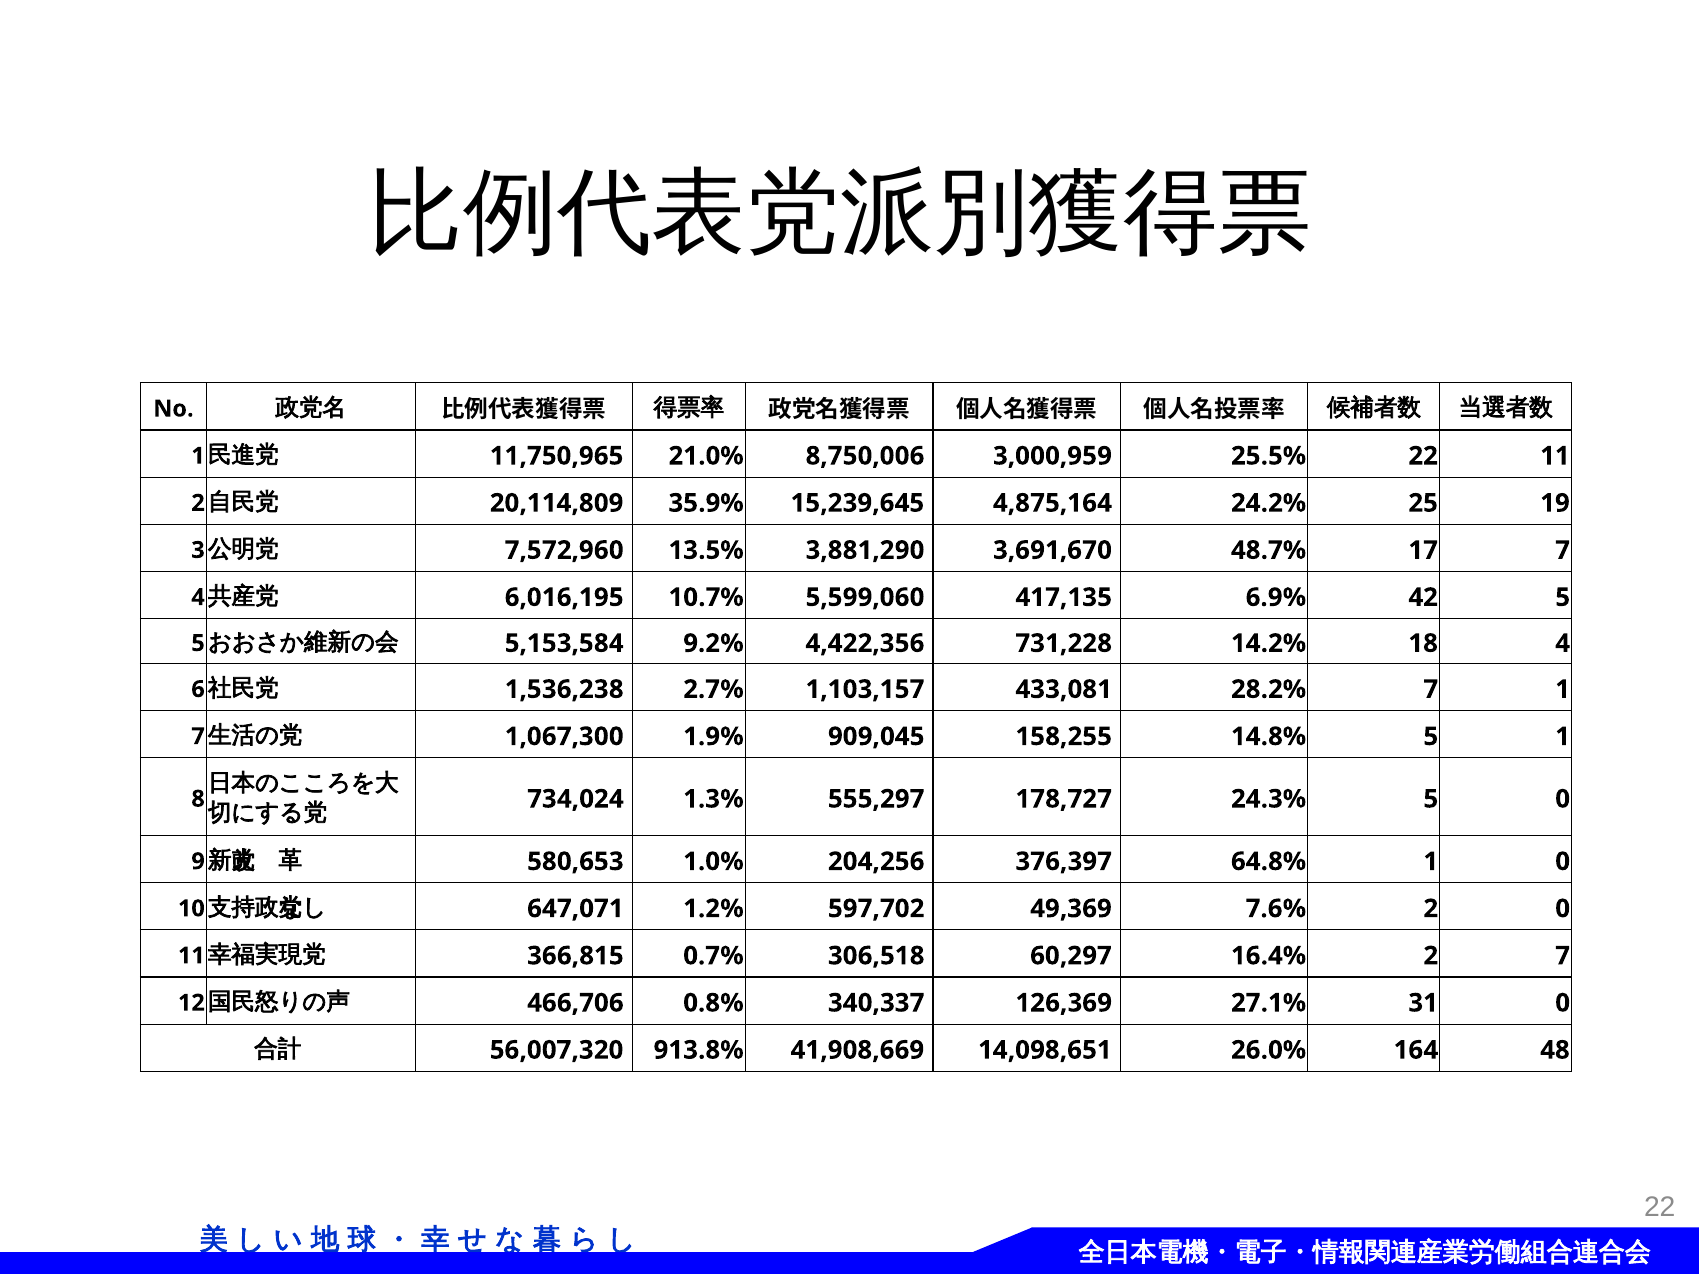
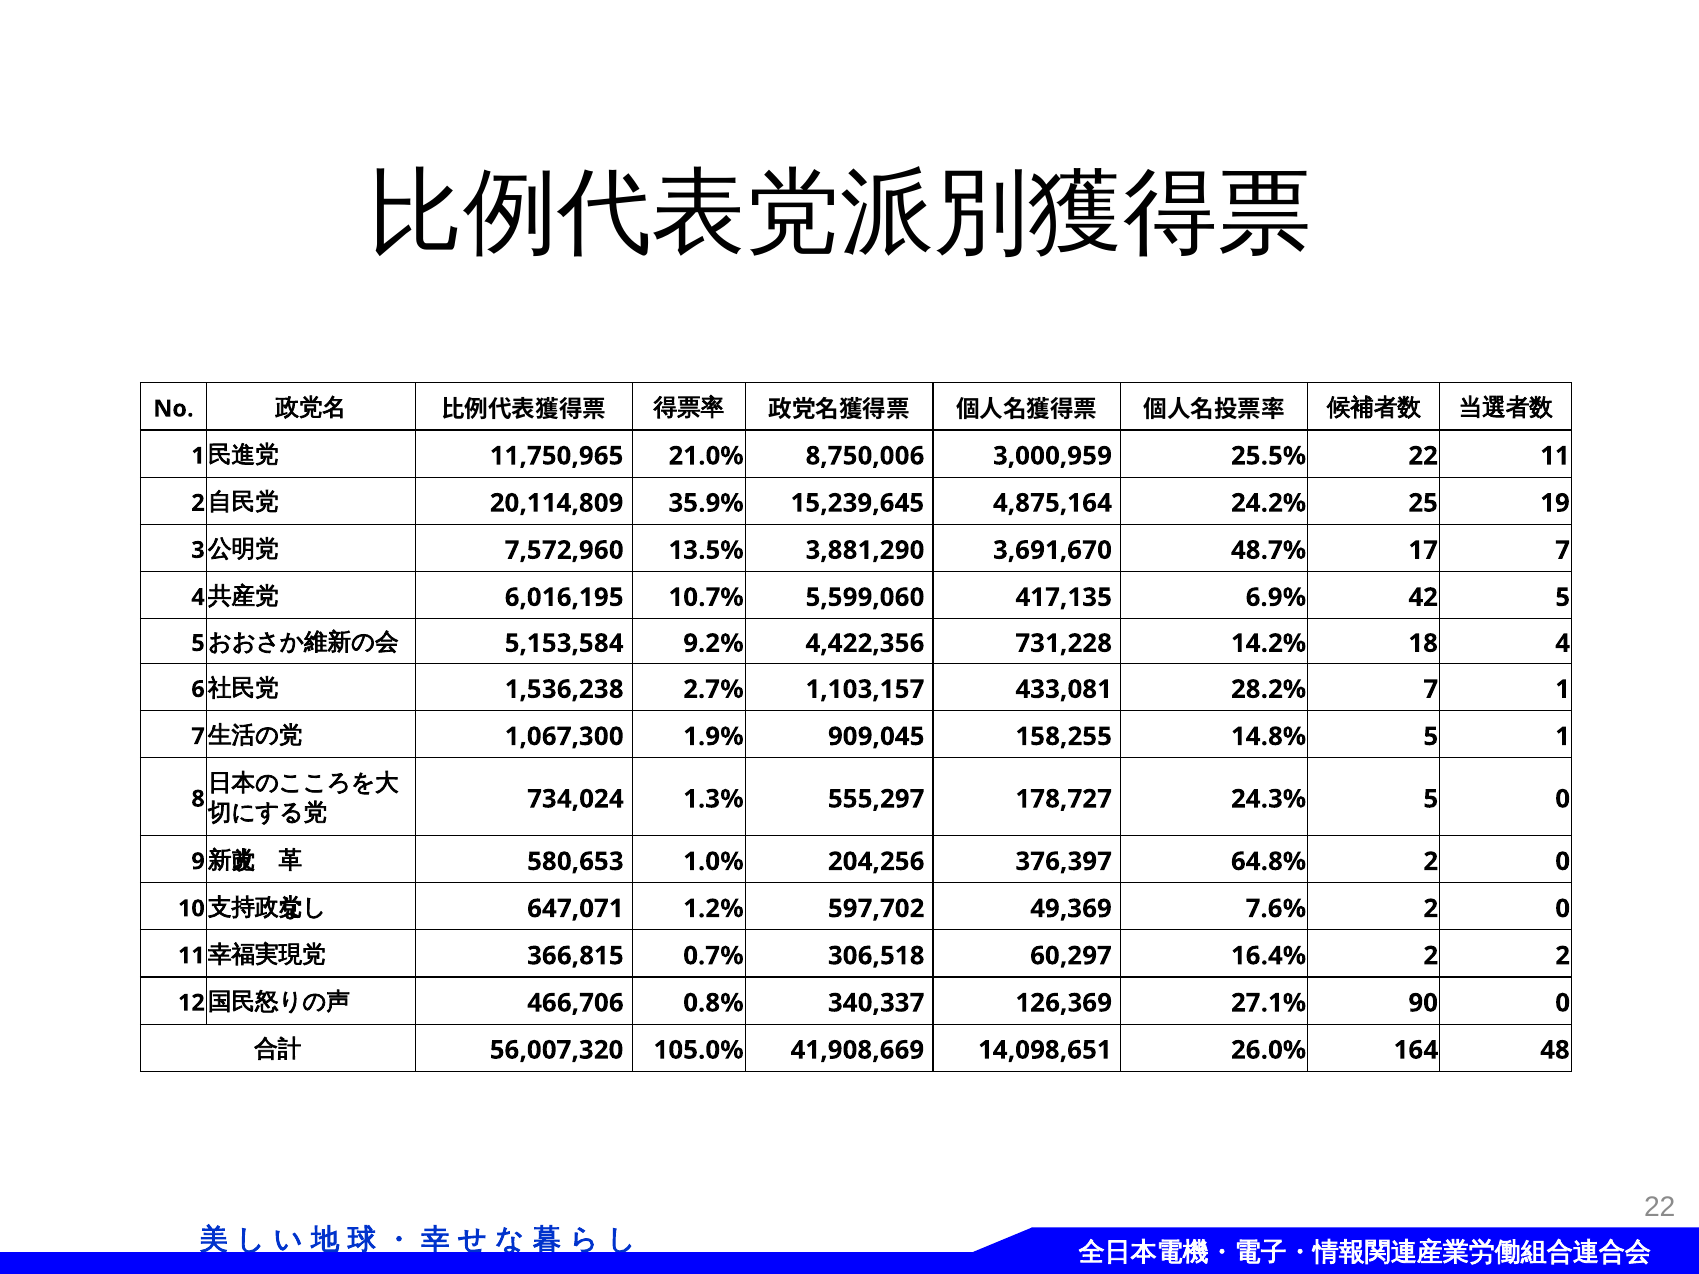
64.8% 1: 1 -> 2 (1431, 862)
2 7: 7 -> 2 (1563, 956)
31: 31 -> 90 (1423, 1003)
913.8%: 913.8% -> 105.0% (699, 1050)
